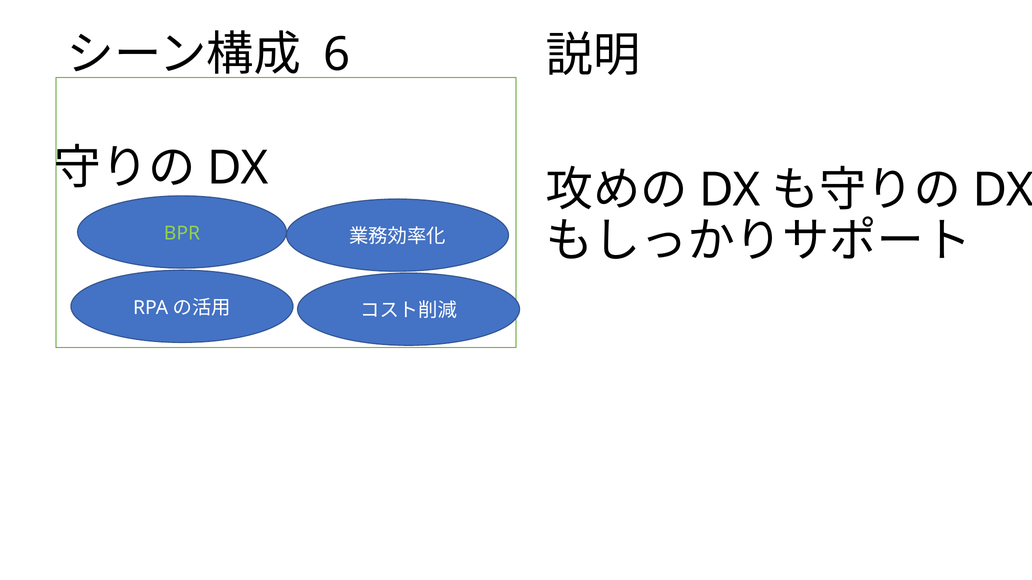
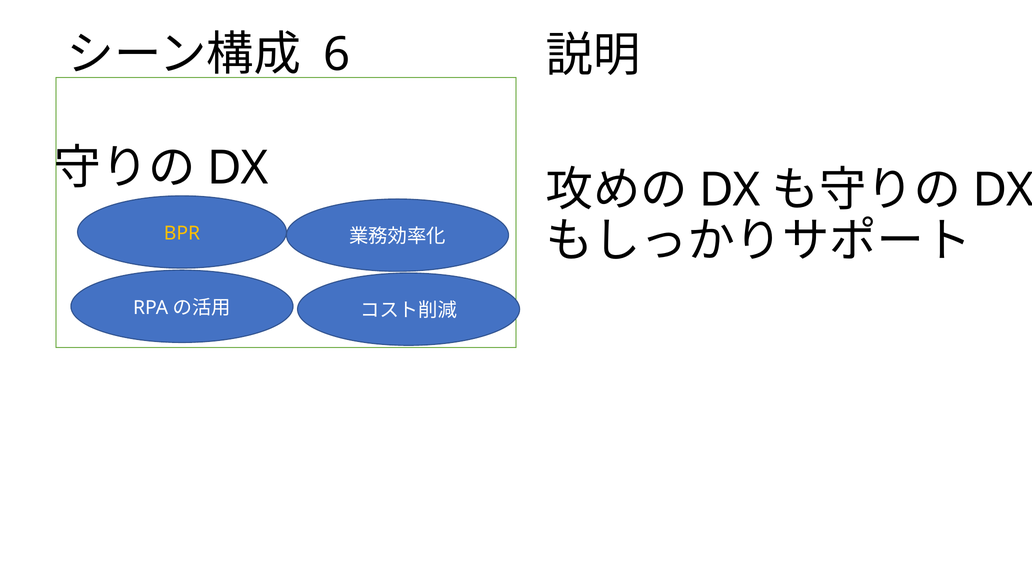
BPR colour: light green -> yellow (182, 234)
